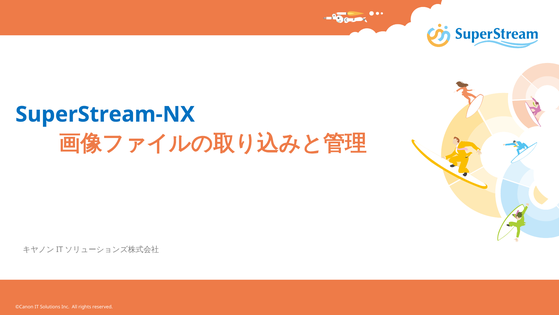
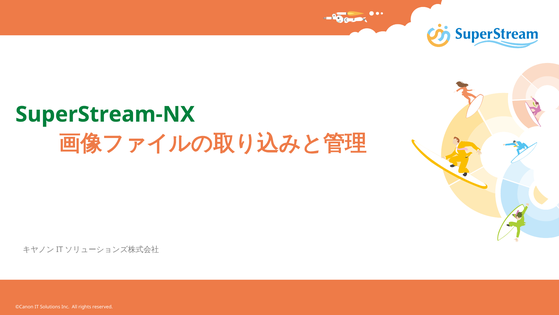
SuperStream-NX colour: blue -> green (105, 114)
